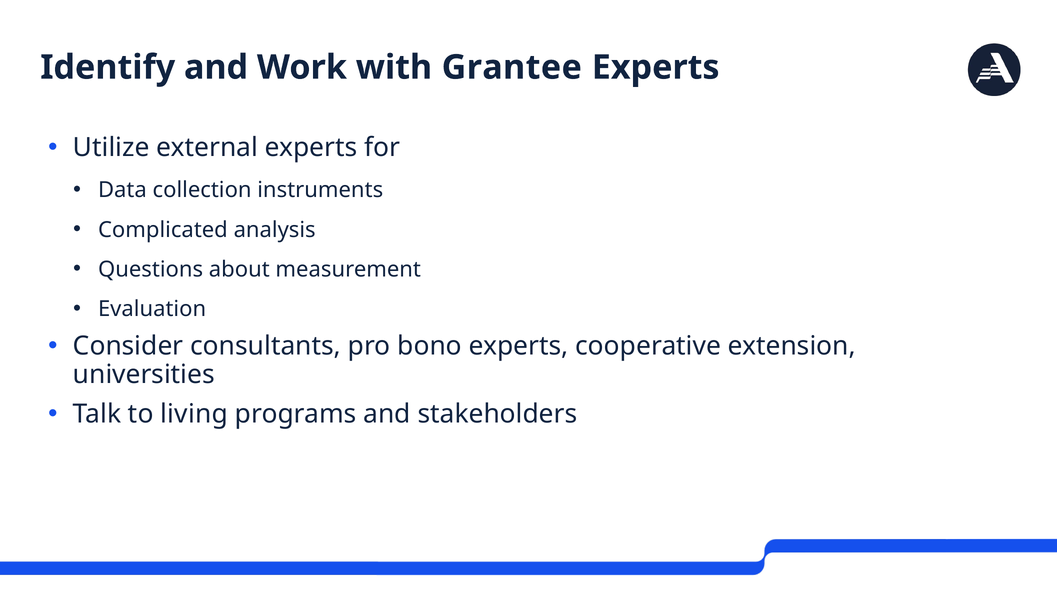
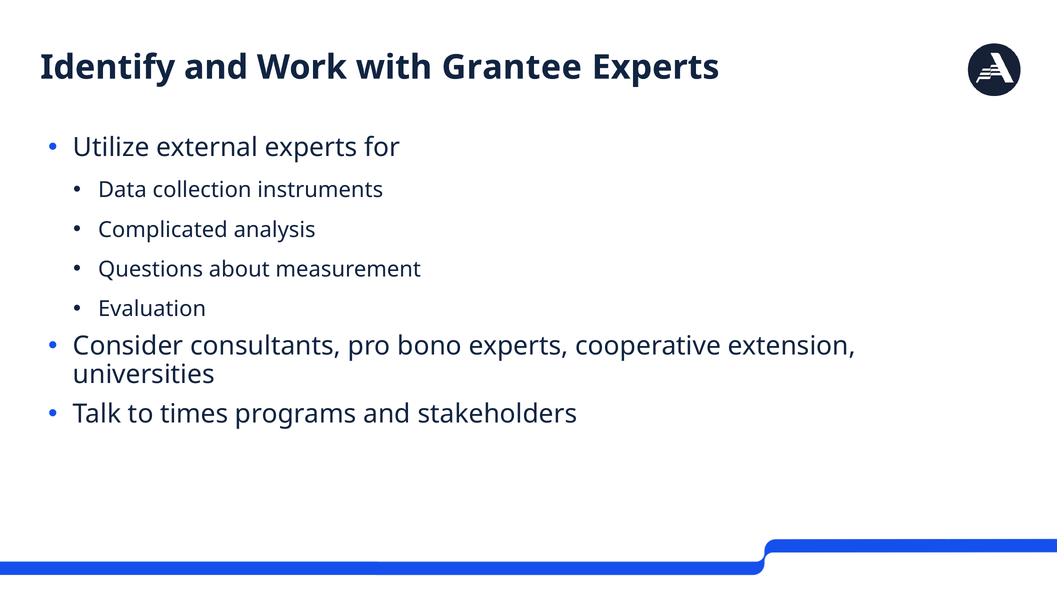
living: living -> times (194, 414)
